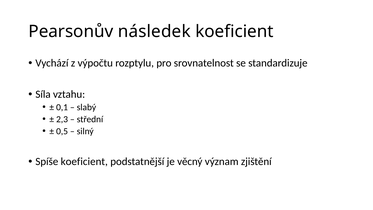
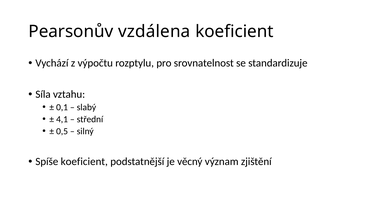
následek: následek -> vzdálena (154, 31)
2,3: 2,3 -> 4,1 (62, 119)
